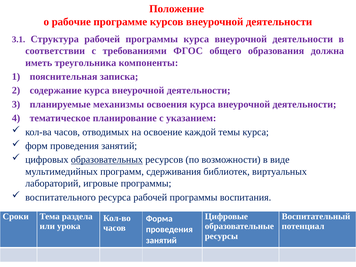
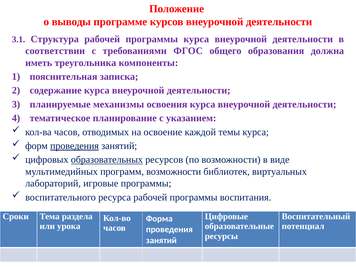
рабочие: рабочие -> выводы (71, 22)
проведения underline: none -> present (75, 146)
программ сдерживания: сдерживания -> возможности (174, 172)
